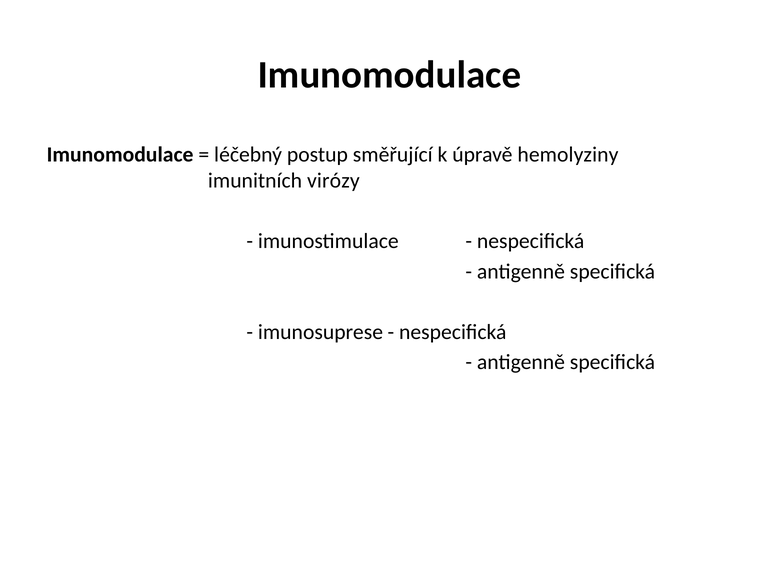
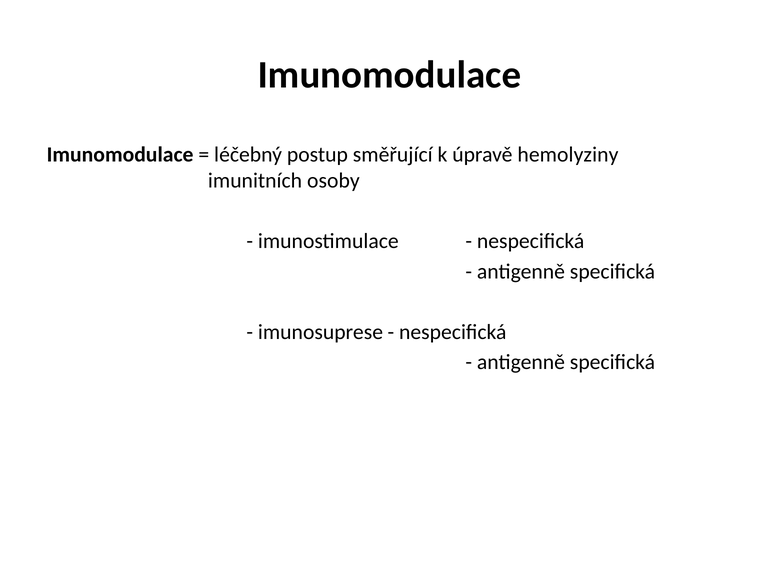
virózy: virózy -> osoby (333, 181)
